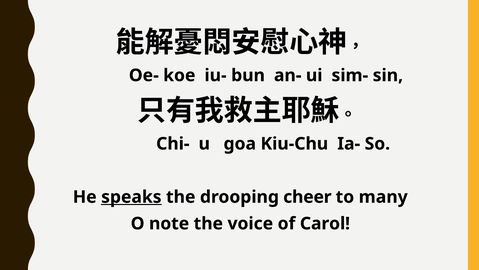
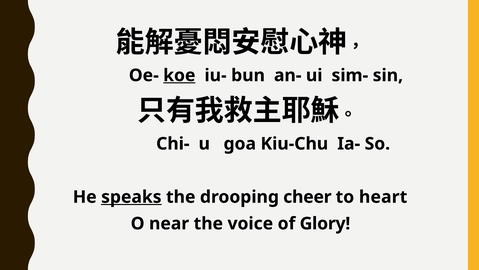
koe underline: none -> present (179, 75)
many: many -> heart (383, 197)
note: note -> near (169, 223)
Carol: Carol -> Glory (325, 223)
